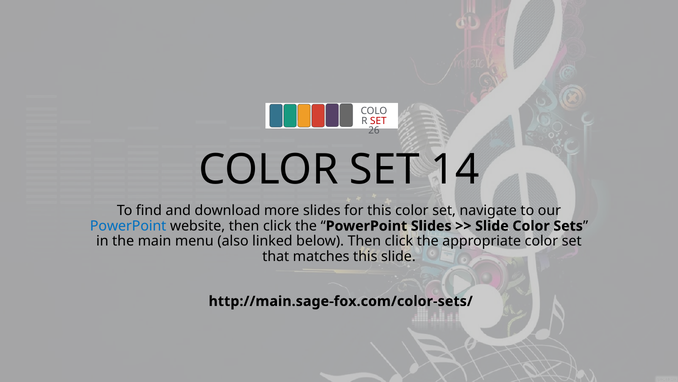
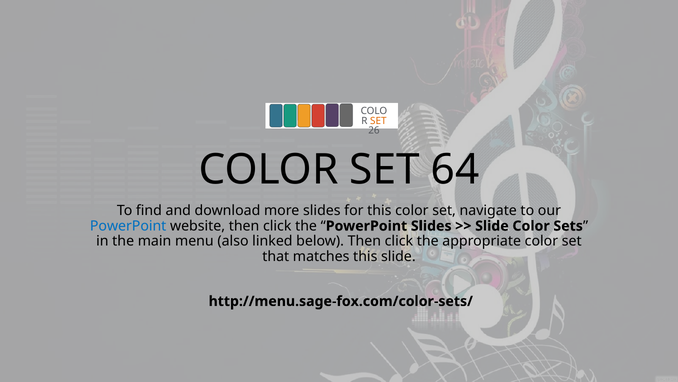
SET colour: red -> orange (378, 121)
14: 14 -> 64 (455, 169)
http://main.sage-fox.com/color-sets/: http://main.sage-fox.com/color-sets/ -> http://menu.sage-fox.com/color-sets/ (341, 301)
